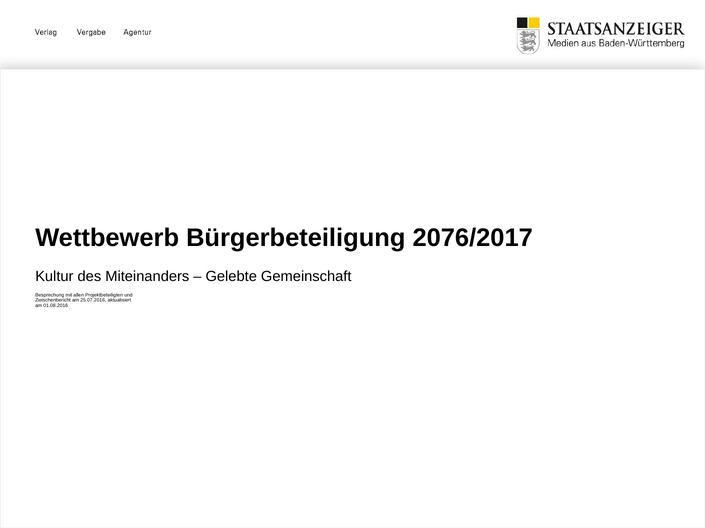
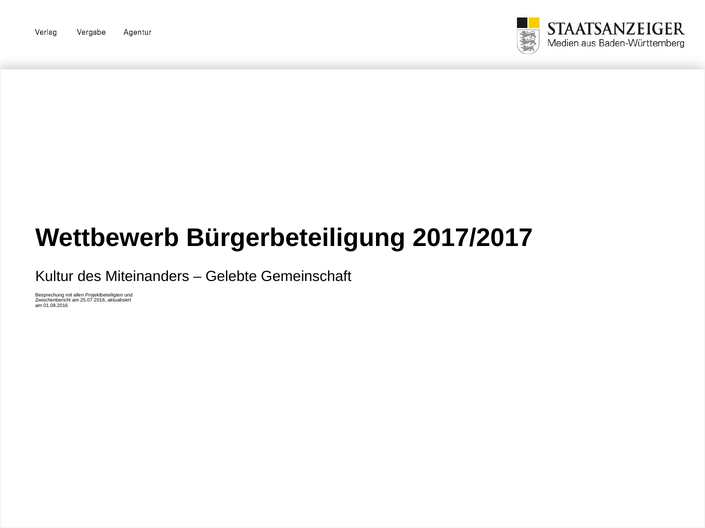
2076/2017: 2076/2017 -> 2017/2017 (473, 238)
